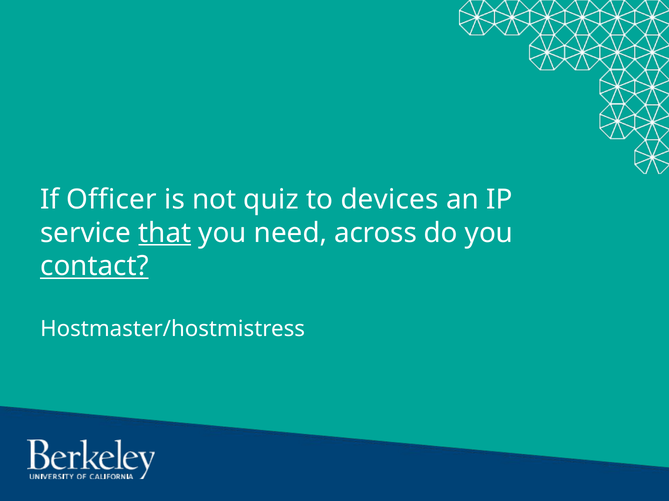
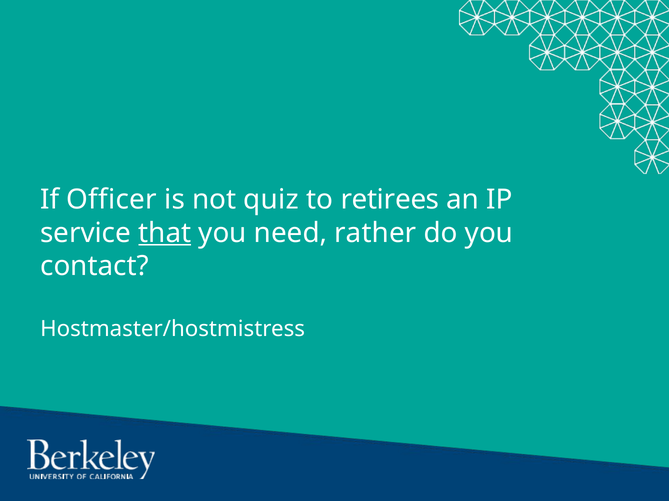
devices: devices -> retirees (390, 200)
across: across -> rather (375, 233)
contact underline: present -> none (94, 267)
